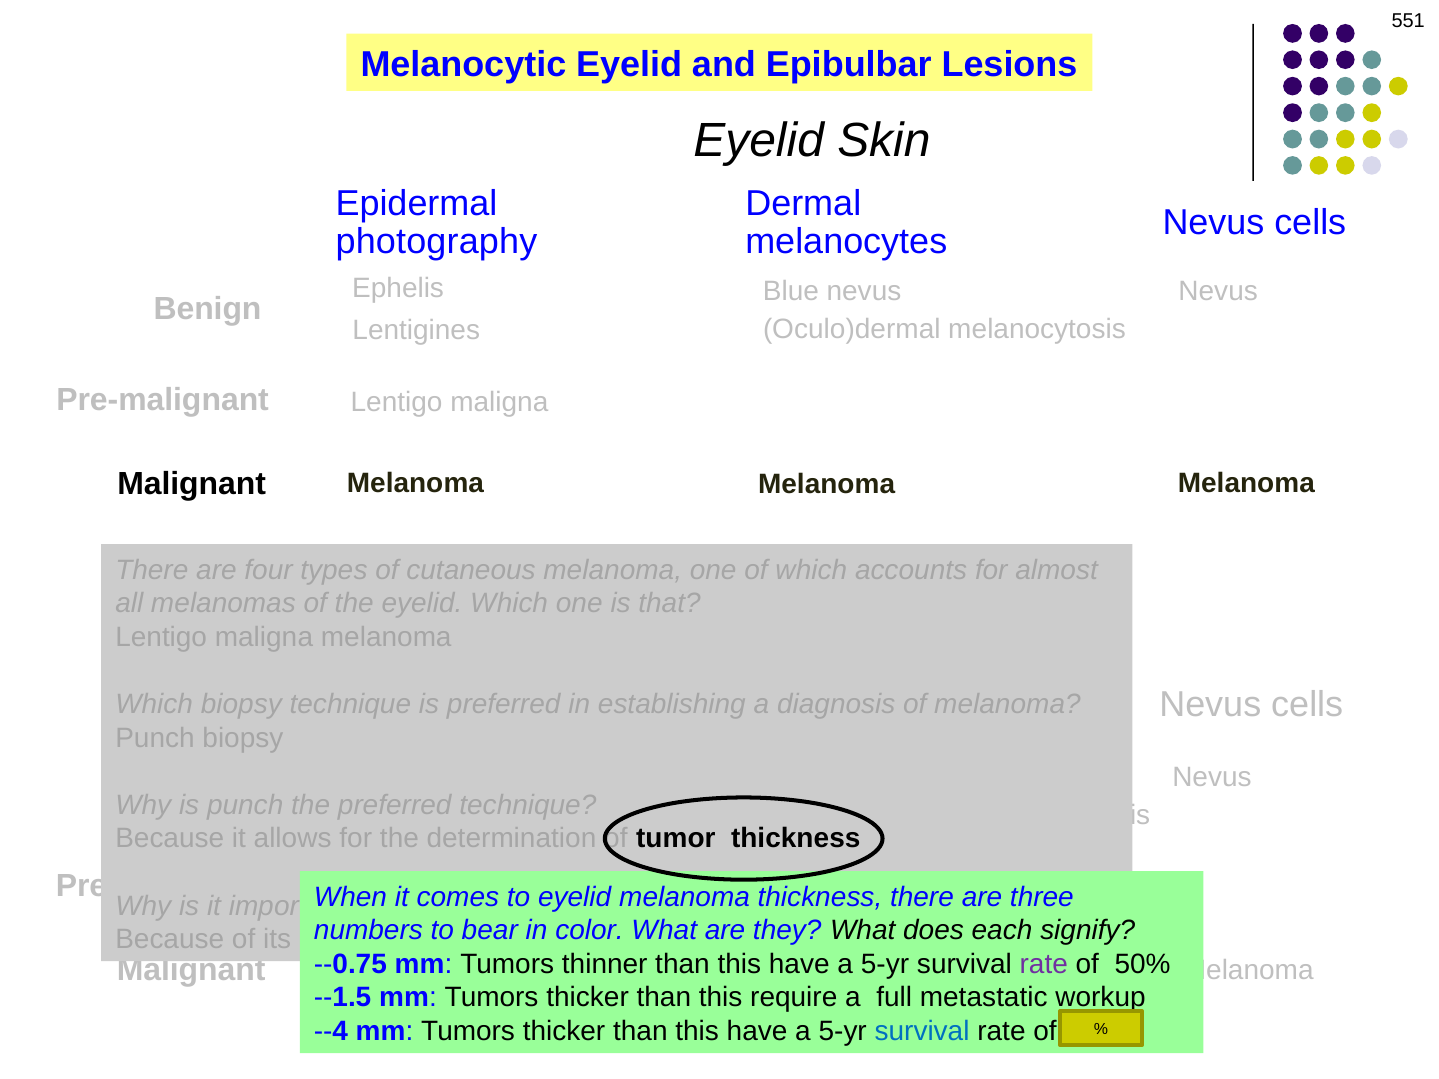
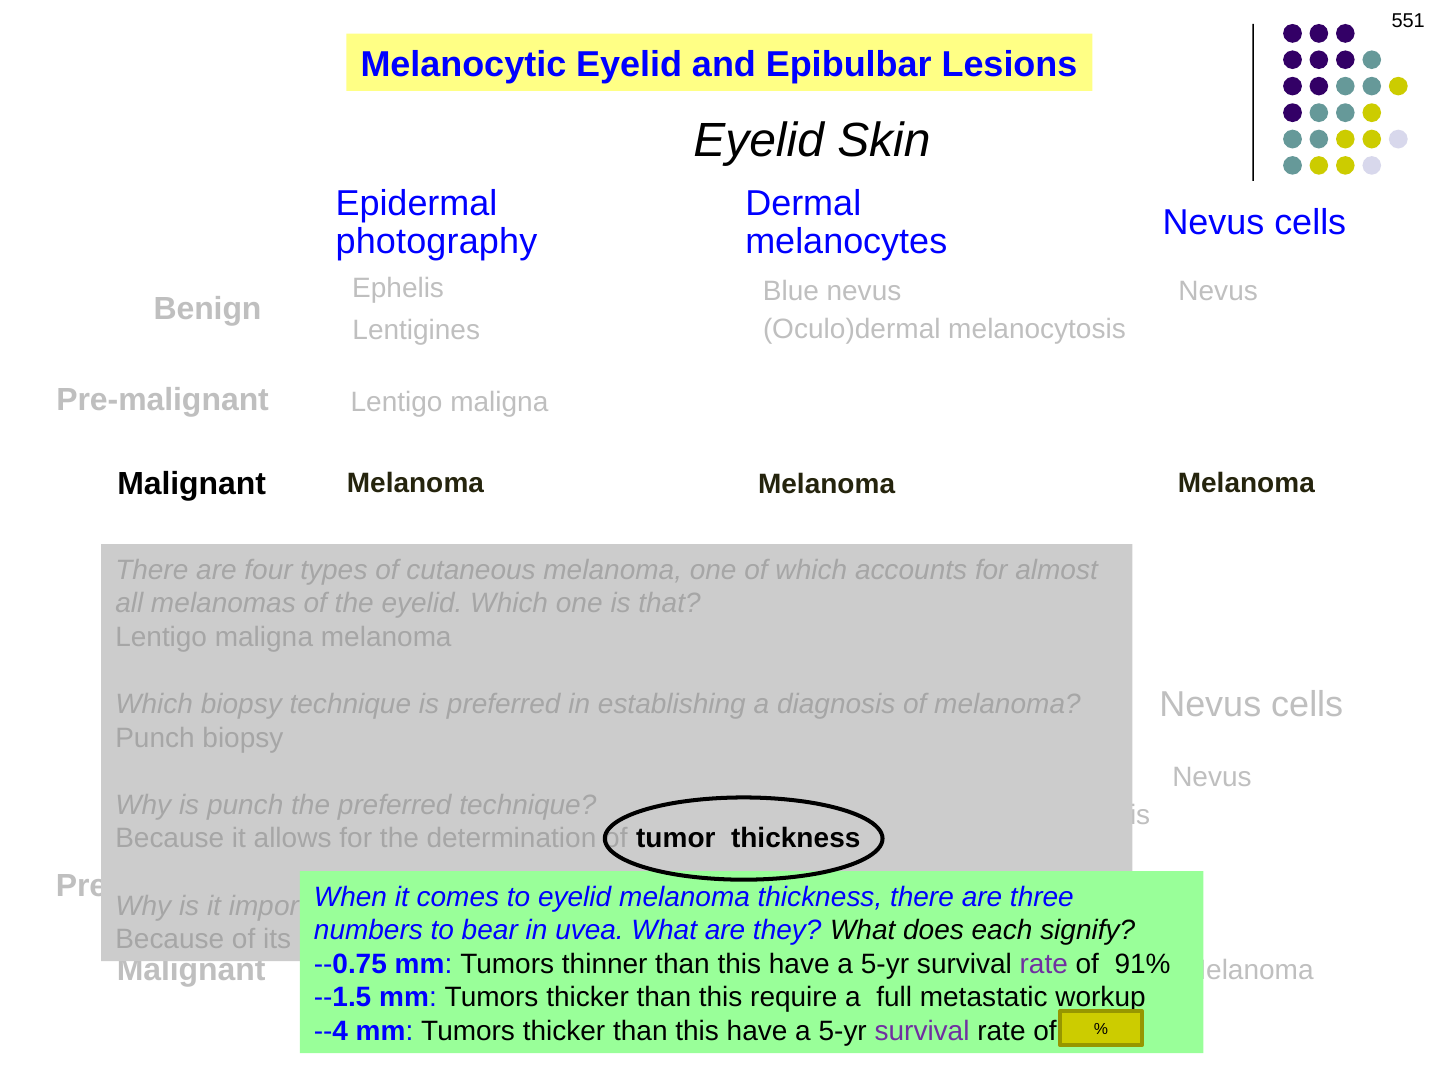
color: color -> uvea (590, 931)
50%: 50% -> 91% (1143, 964)
survival colour: blue -> purple (922, 1031)
